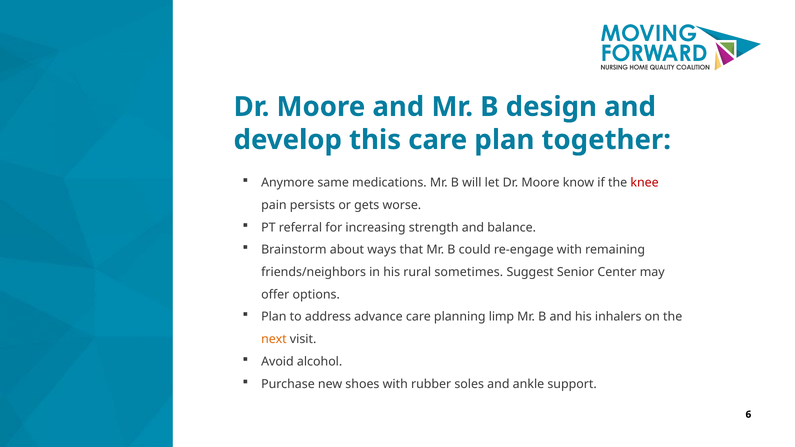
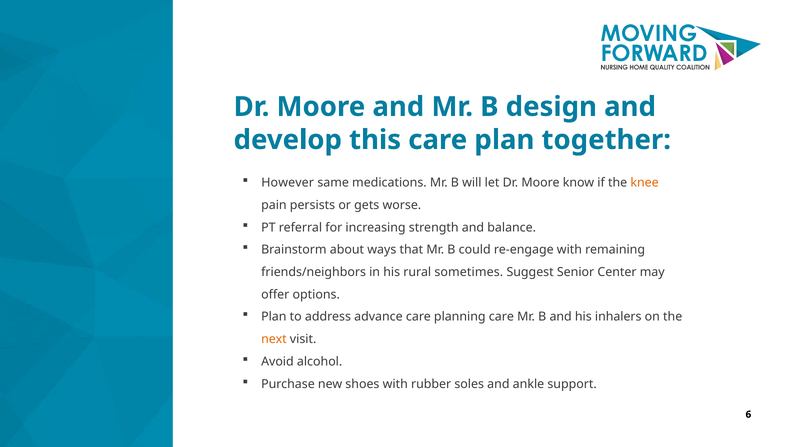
Anymore: Anymore -> However (288, 183)
knee colour: red -> orange (645, 183)
planning limp: limp -> care (501, 317)
